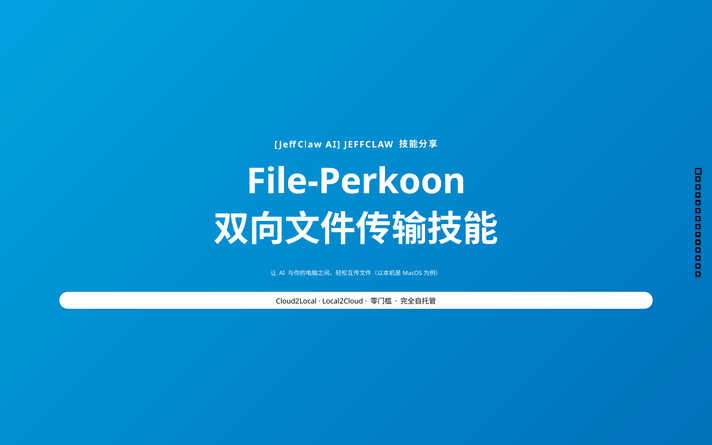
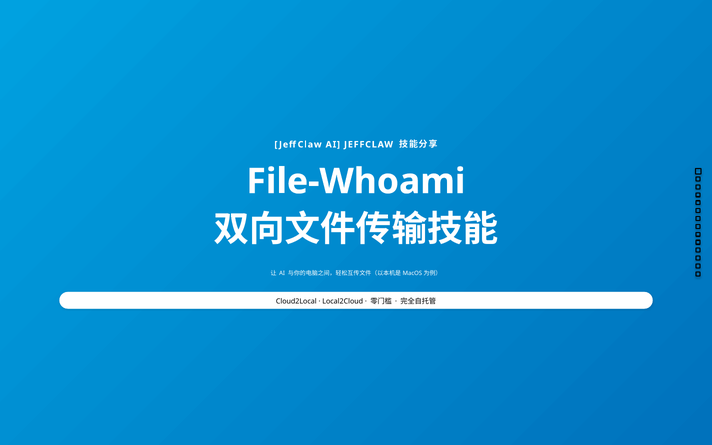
File-Perkoon: File-Perkoon -> File-Whoami (356, 181)
